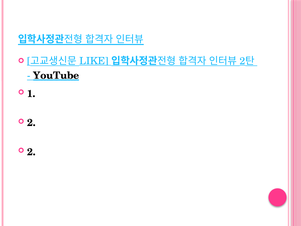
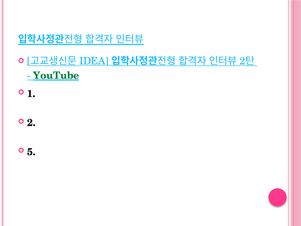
LIKE: LIKE -> IDEA (94, 61)
YouTube colour: black -> green (56, 76)
2: 2 -> 5 (31, 152)
